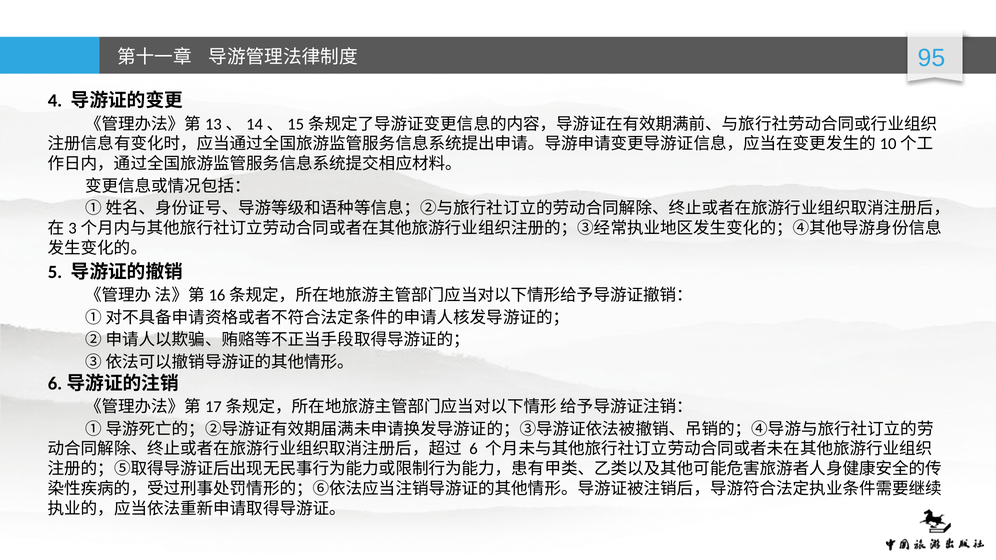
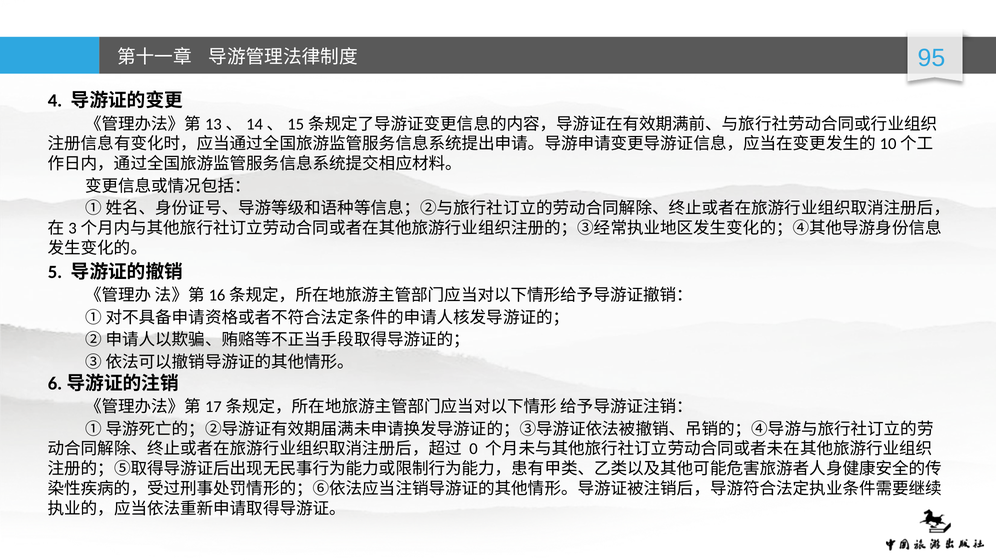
6: 6 -> 0 (474, 449)
